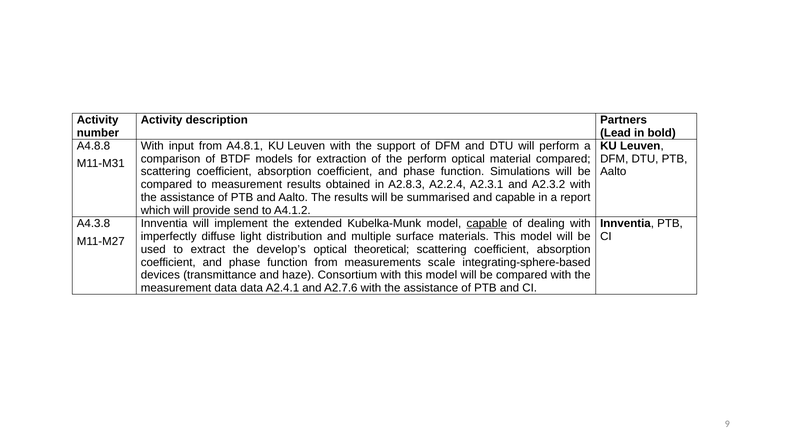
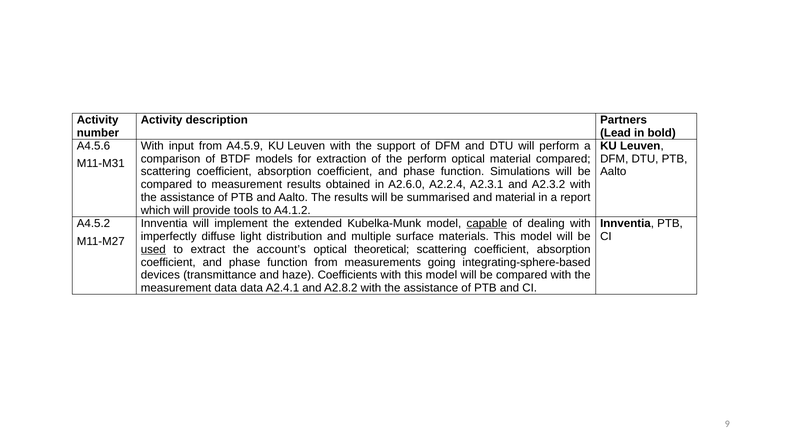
A4.8.8: A4.8.8 -> A4.5.6 (93, 146)
A4.8.1: A4.8.1 -> A4.5.9 (245, 146)
A2.8.3: A2.8.3 -> A2.6.0 (407, 185)
and capable: capable -> material (515, 198)
send: send -> tools (246, 211)
A4.3.8: A4.3.8 -> A4.5.2 (93, 224)
used underline: none -> present (153, 250)
develop’s: develop’s -> account’s (281, 250)
scale: scale -> going (442, 262)
Consortium: Consortium -> Coefficients (347, 275)
A2.7.6: A2.7.6 -> A2.8.2 (341, 288)
